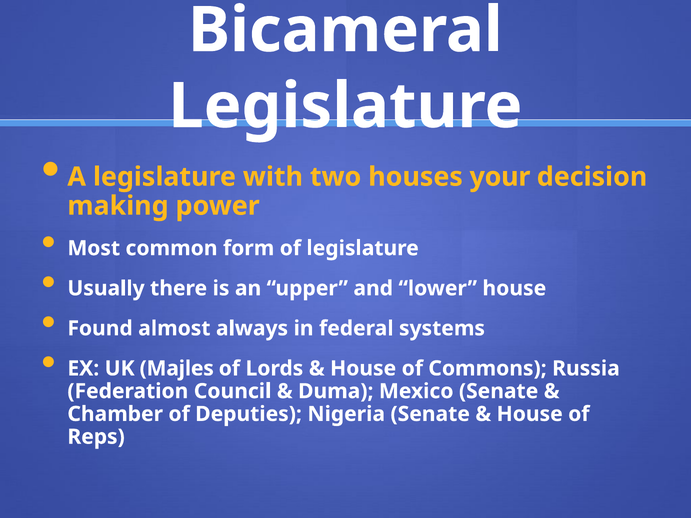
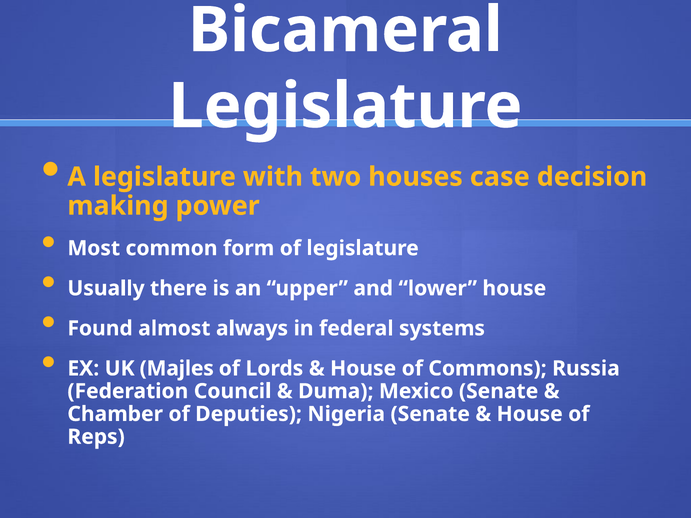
your: your -> case (500, 177)
